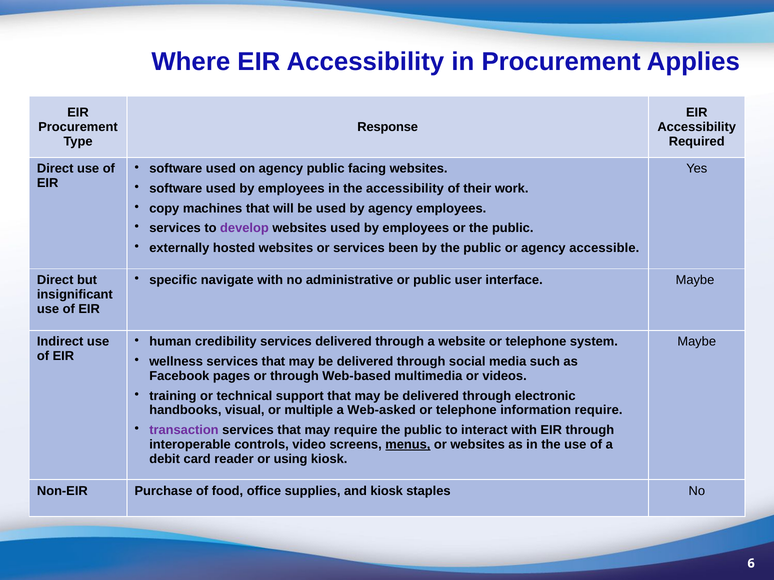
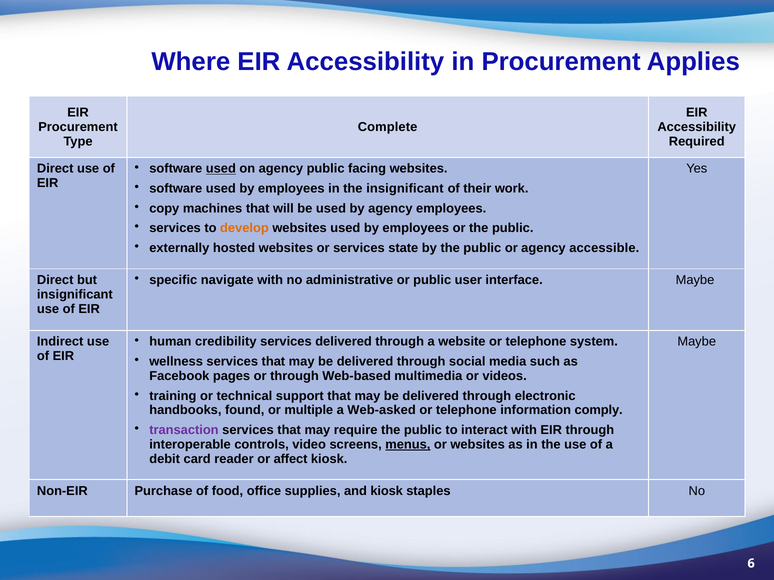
Response: Response -> Complete (388, 127)
used underline: none -> present (221, 169)
the accessibility: accessibility -> insignificant (405, 189)
develop colour: purple -> orange (244, 228)
been: been -> state (403, 248)
visual: visual -> found (245, 411)
information require: require -> comply (599, 411)
using: using -> affect (291, 459)
